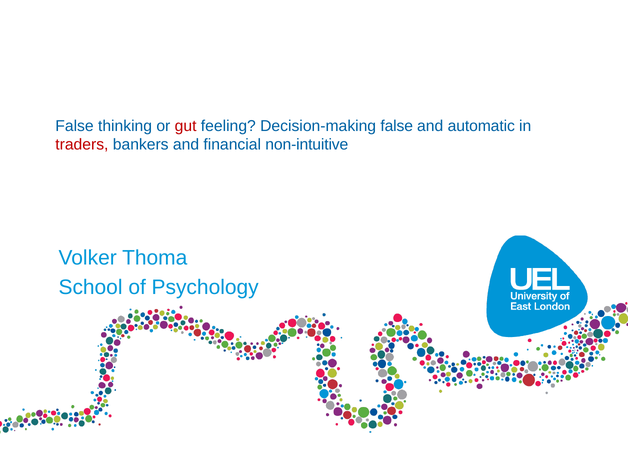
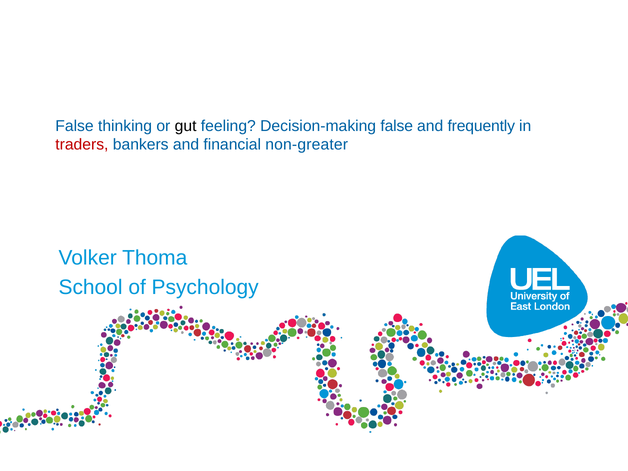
gut colour: red -> black (186, 126)
automatic: automatic -> frequently (481, 126)
non-intuitive: non-intuitive -> non-greater (307, 145)
